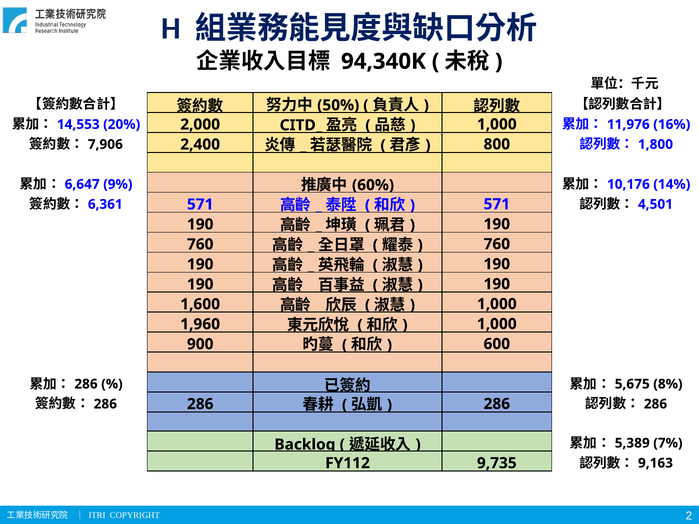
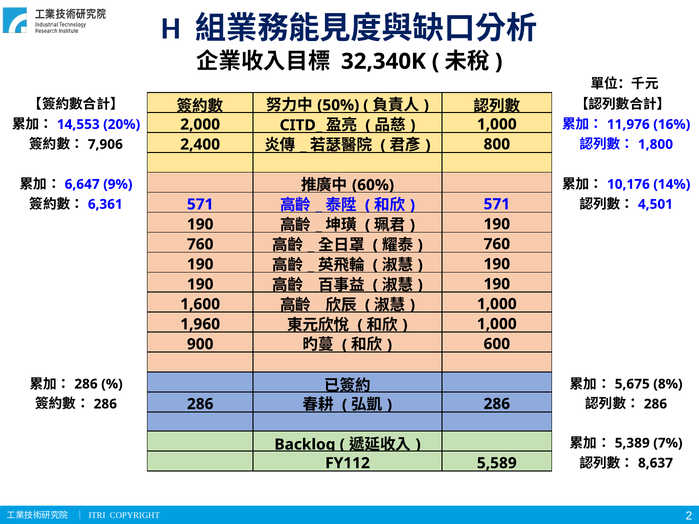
94,340K: 94,340K -> 32,340K (383, 61)
9,735: 9,735 -> 5,589 (497, 463)
9,163: 9,163 -> 8,637 (655, 463)
